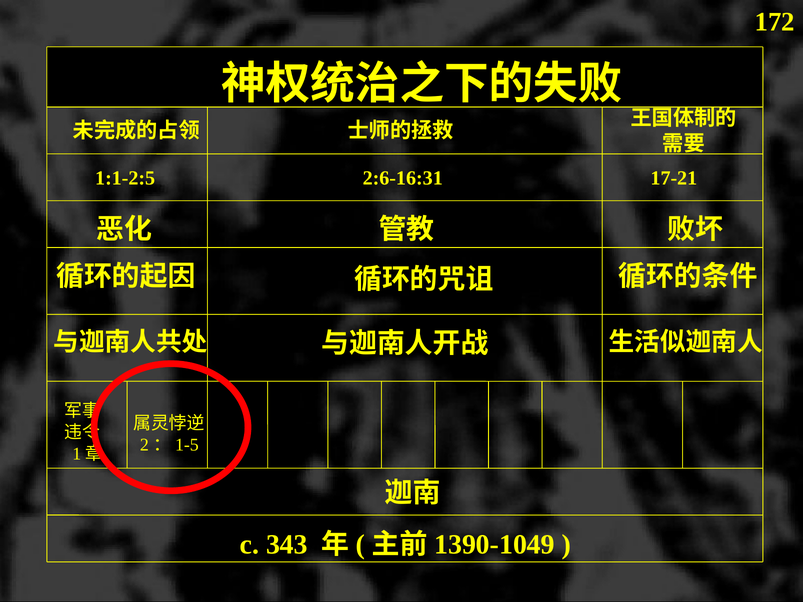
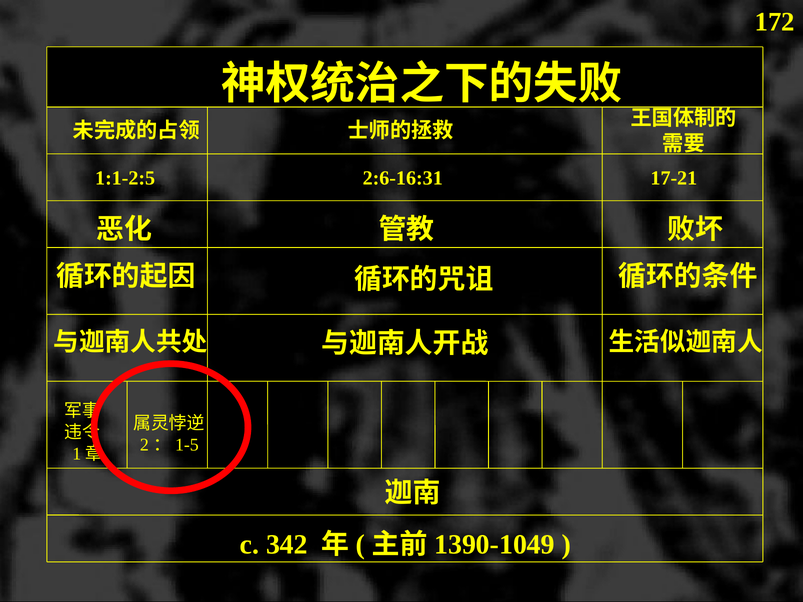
343: 343 -> 342 (287, 545)
